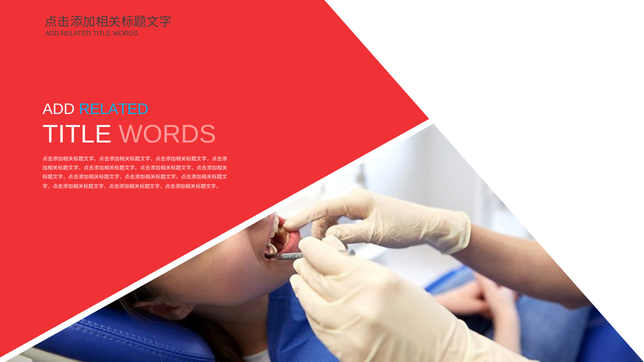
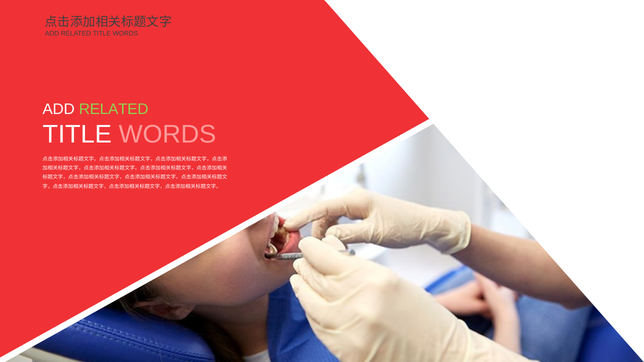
RELATED colour: light blue -> light green (114, 109)
